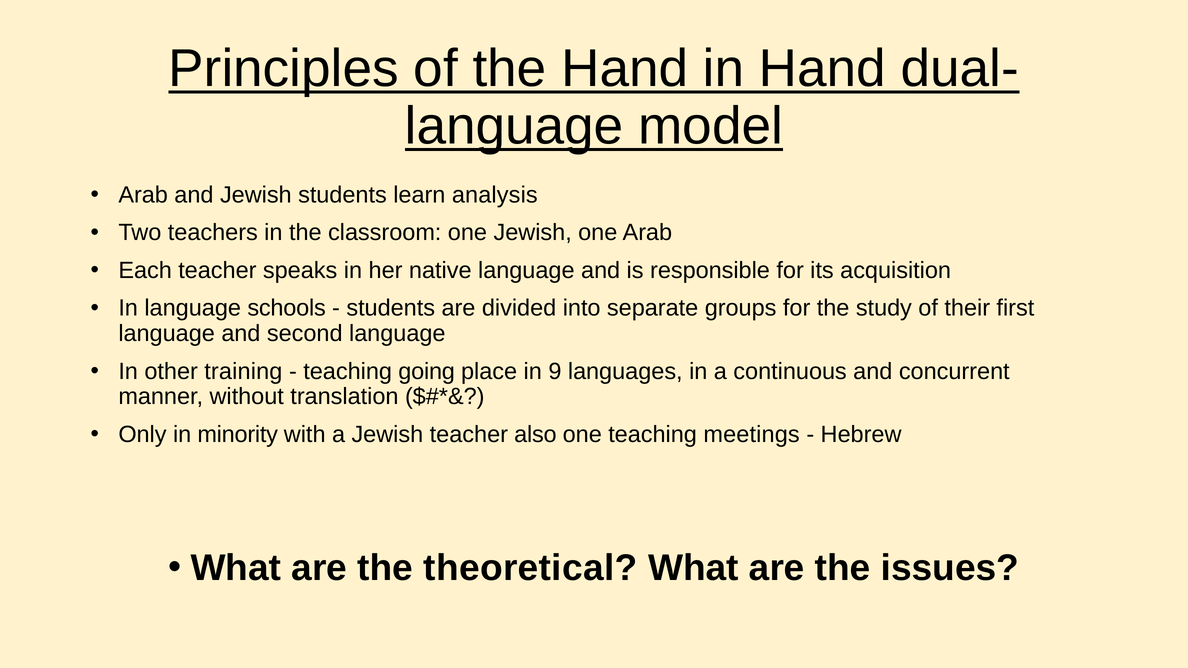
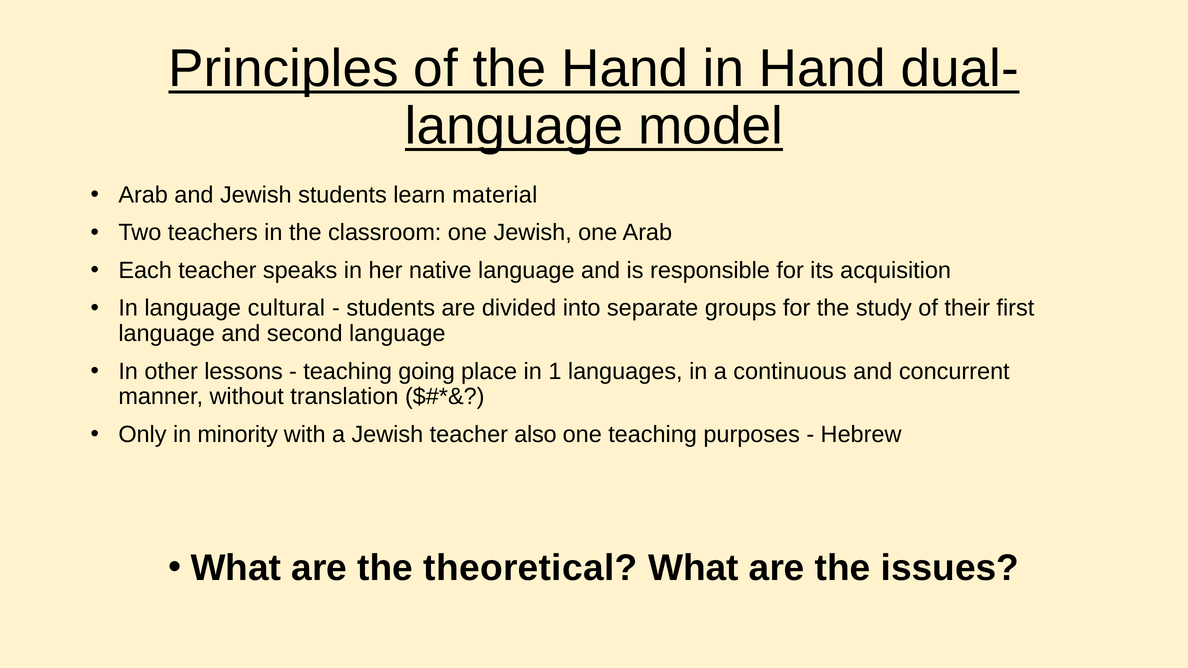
analysis: analysis -> material (495, 195)
schools: schools -> cultural (286, 308)
training: training -> lessons (244, 371)
9: 9 -> 1 (555, 371)
meetings: meetings -> purposes (752, 435)
